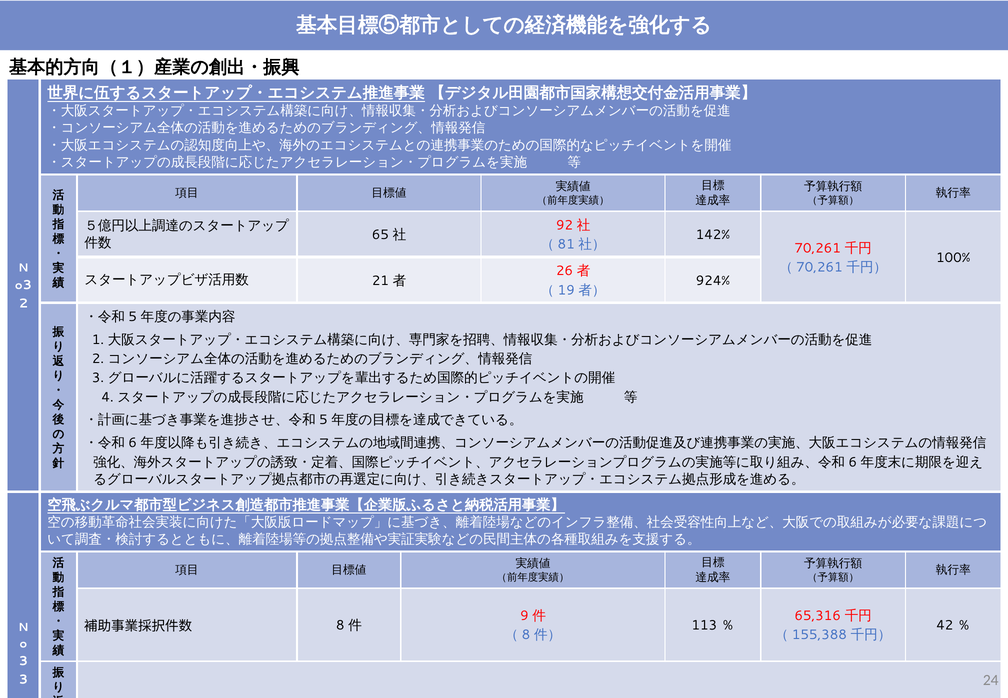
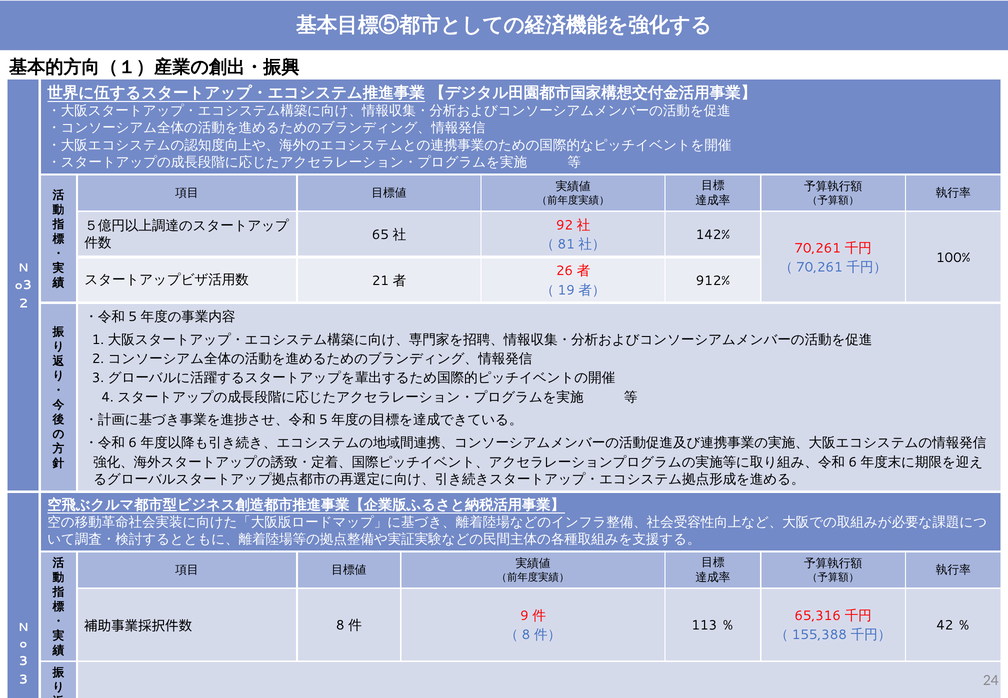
924%: 924% -> 912% (713, 281)
